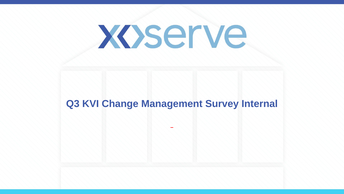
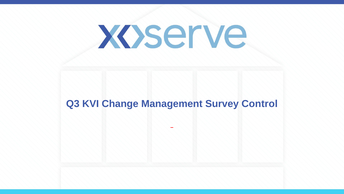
Internal: Internal -> Control (260, 104)
